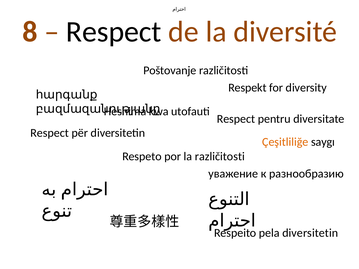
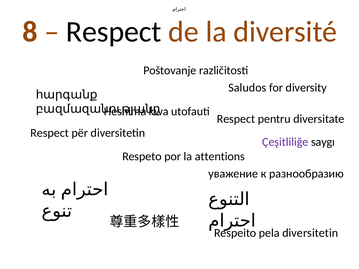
Respekt: Respekt -> Saludos (247, 88)
Çeşitliliğe colour: orange -> purple (285, 142)
la različitosti: različitosti -> attentions (220, 157)
